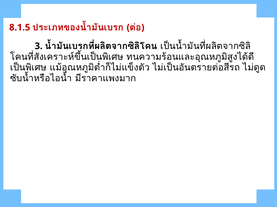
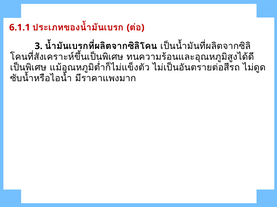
8.1.5: 8.1.5 -> 6.1.1 (20, 28)
